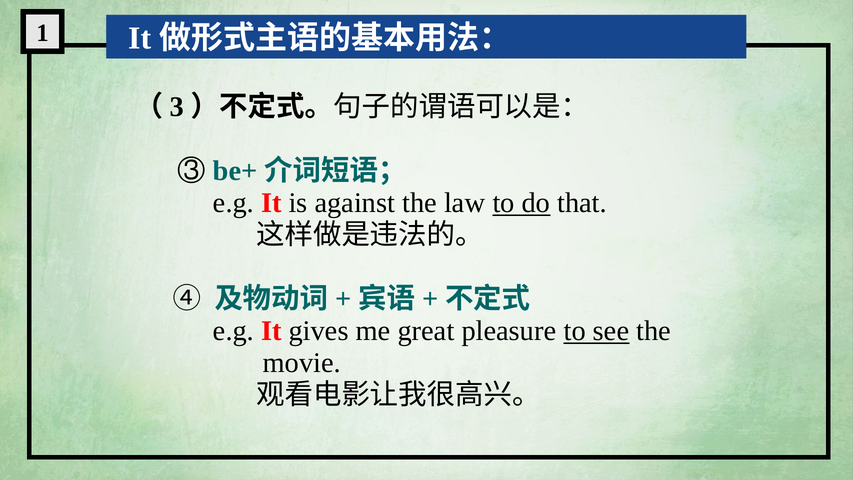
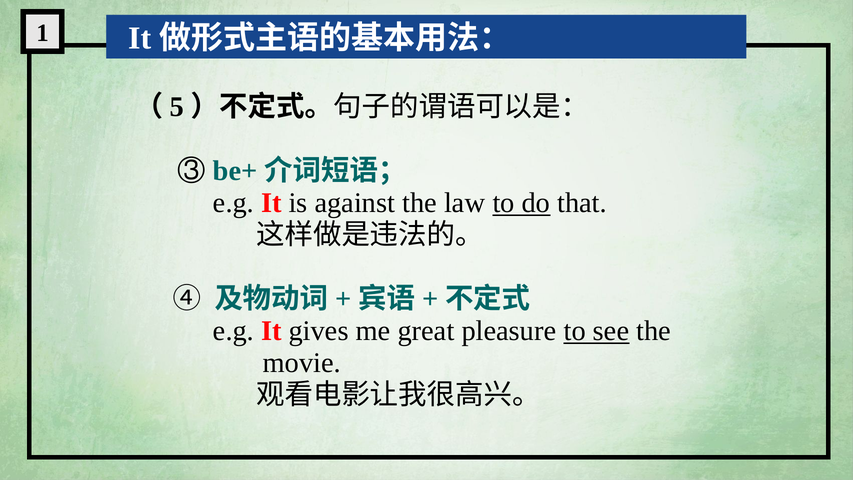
3: 3 -> 5 (177, 107)
